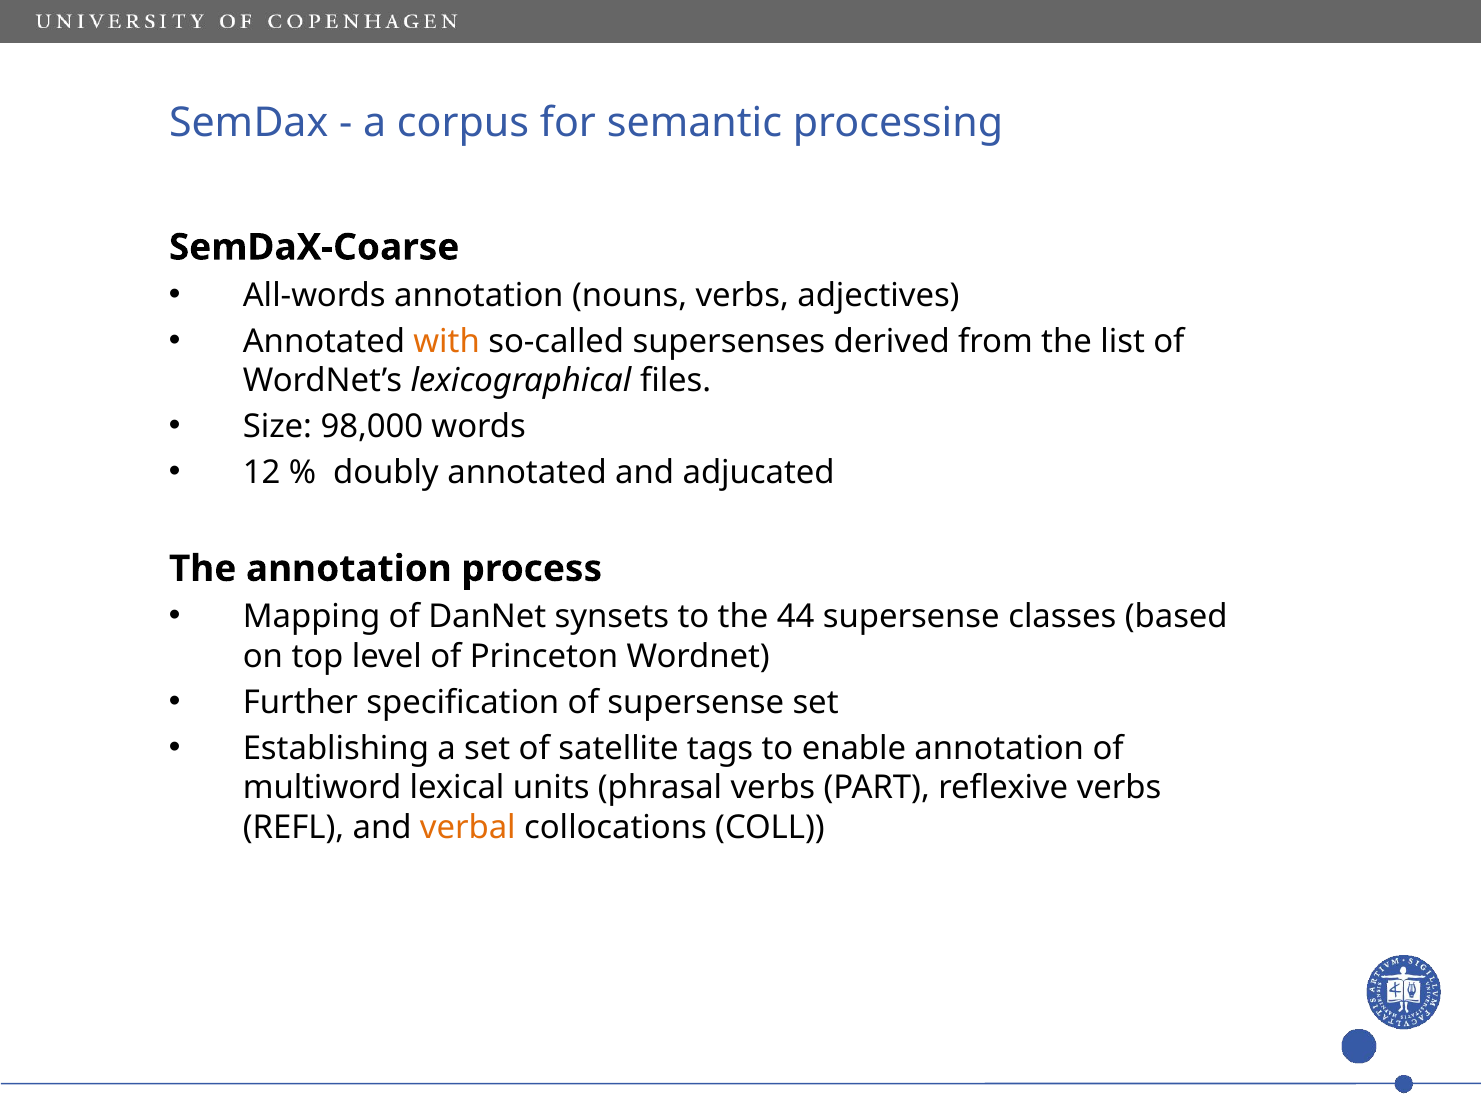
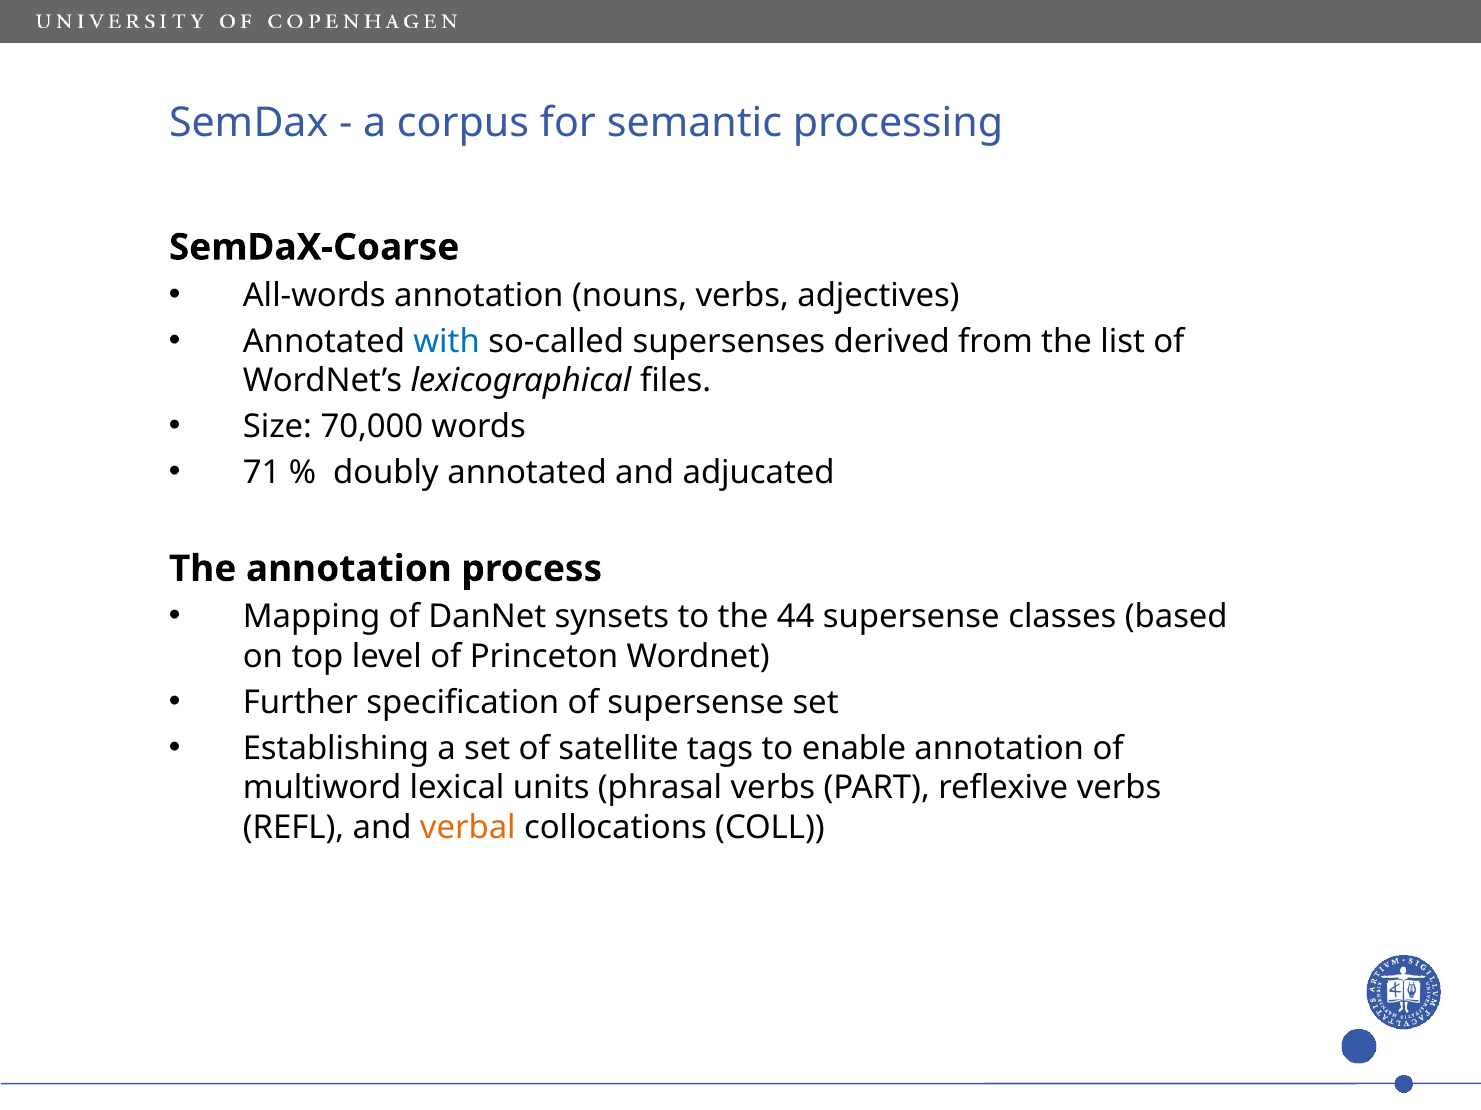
with colour: orange -> blue (447, 342)
98,000: 98,000 -> 70,000 (372, 427)
12: 12 -> 71 (262, 473)
